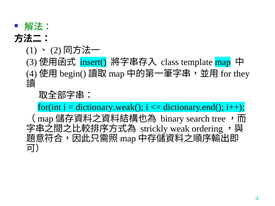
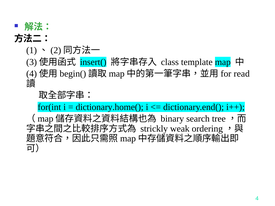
they: they -> read (242, 74)
dictionary.weak(: dictionary.weak( -> dictionary.home( (110, 107)
